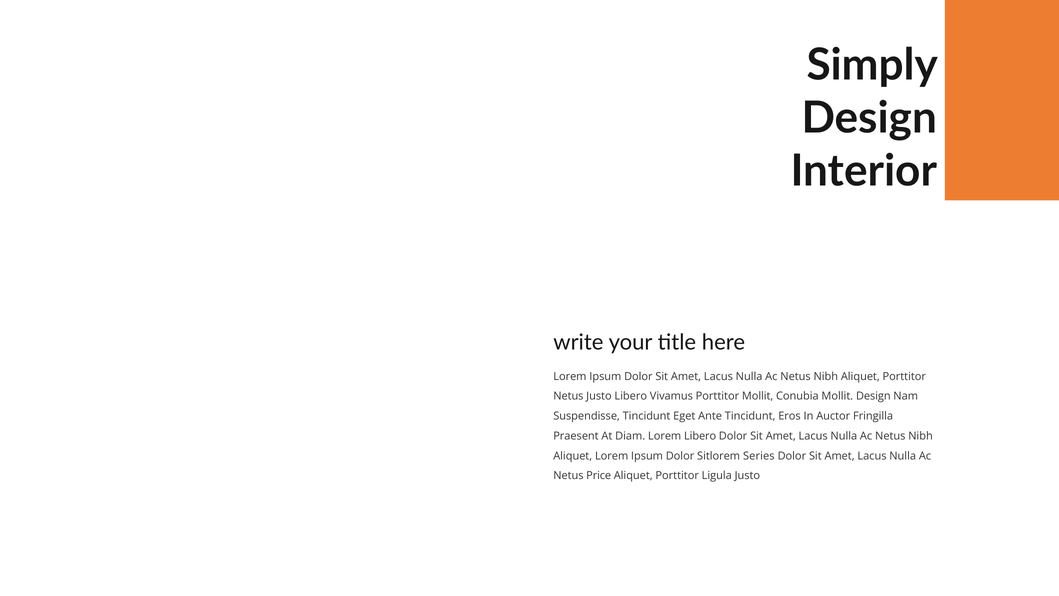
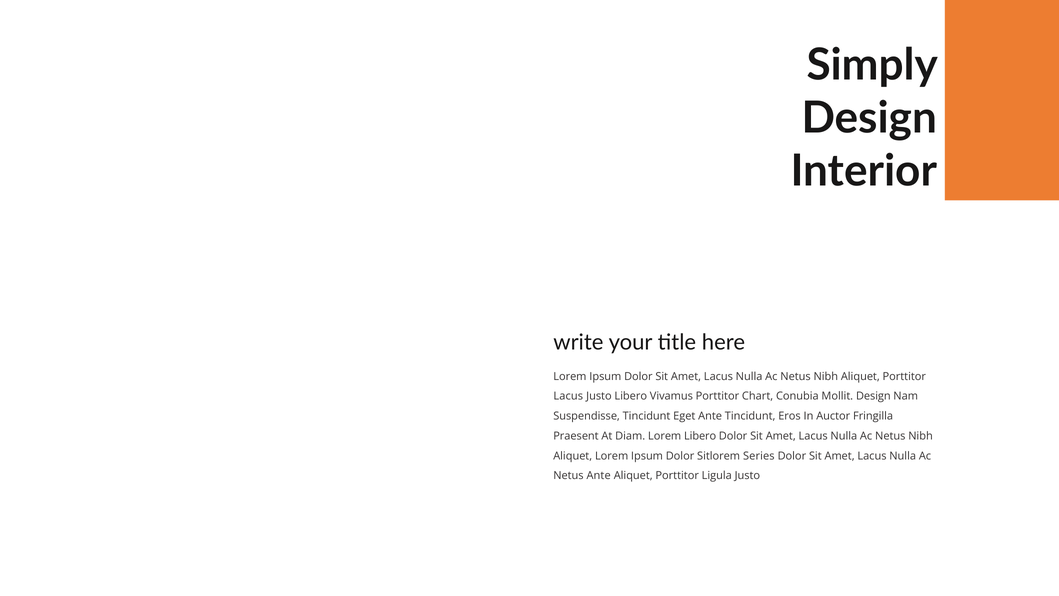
Netus: Netus -> Lacus (568, 396)
Porttitor Mollit: Mollit -> Chart (758, 396)
Netus Price: Price -> Ante (599, 476)
